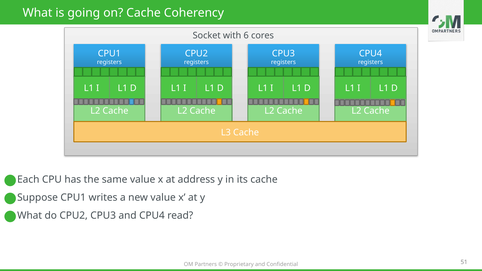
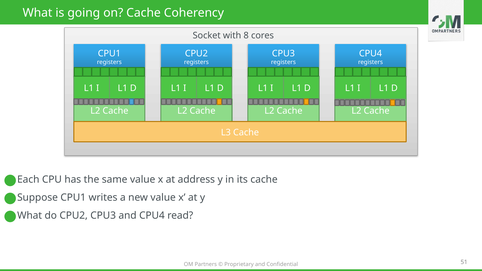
6: 6 -> 8 (246, 36)
